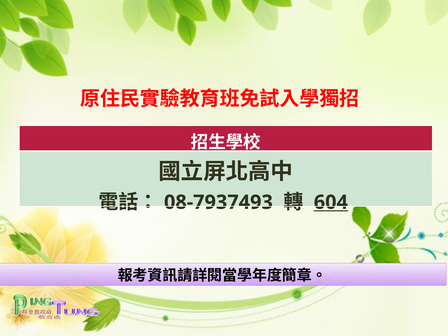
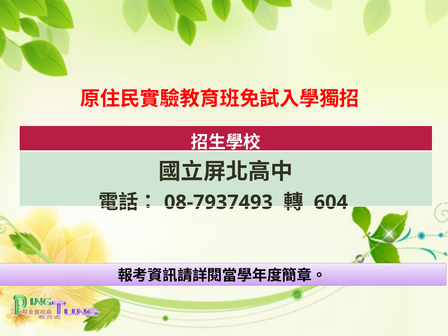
604 underline: present -> none (331, 202)
